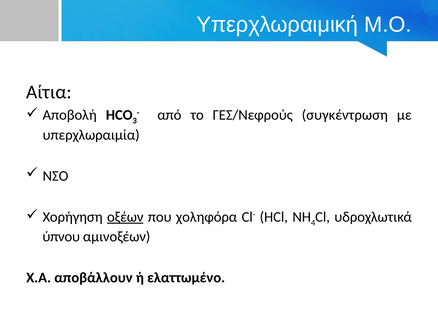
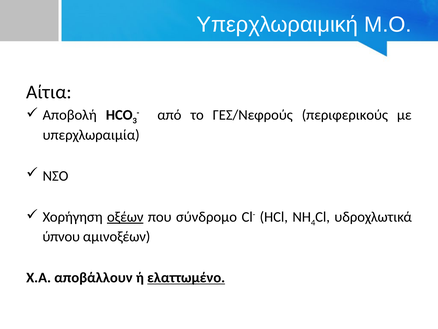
συγκέντρωση: συγκέντρωση -> περιφερικούς (345, 115)
χοληφόρα: χοληφόρα -> σύνδρομο (207, 217)
ελαττωμένο underline: none -> present (186, 277)
